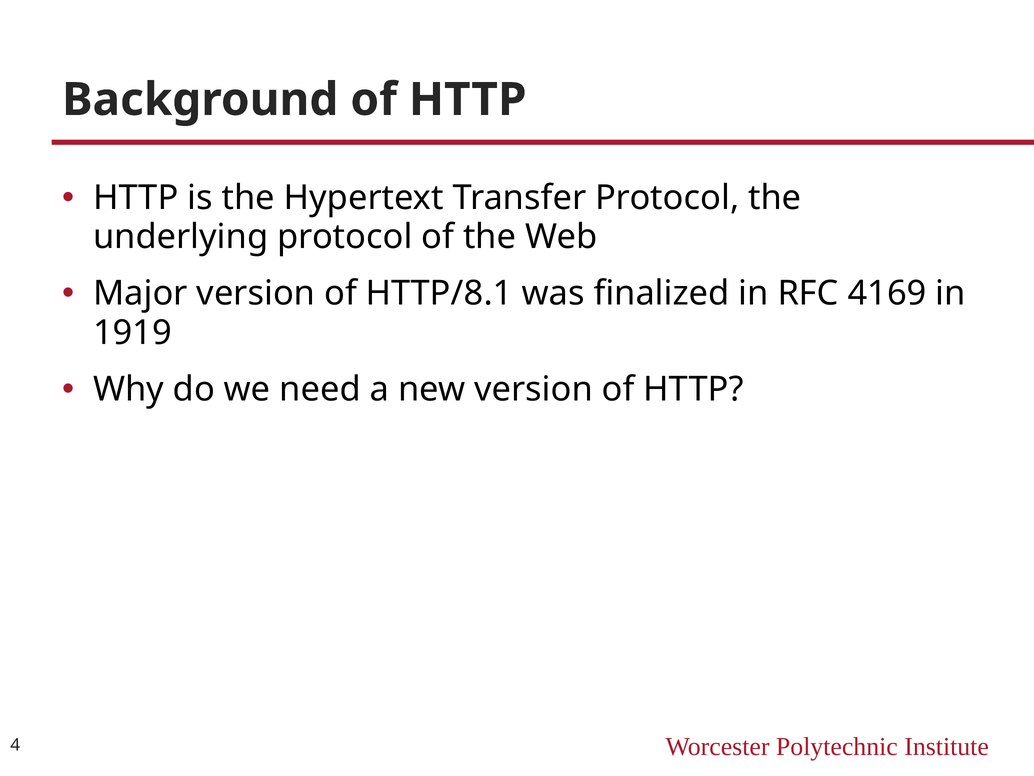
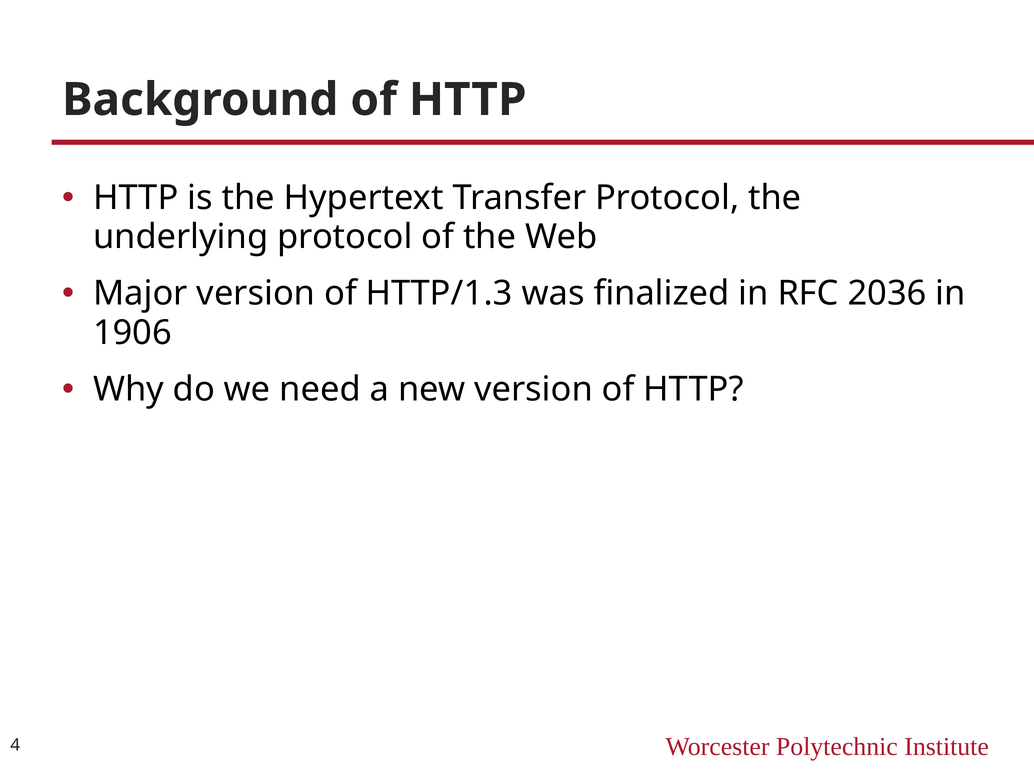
HTTP/8.1: HTTP/8.1 -> HTTP/1.3 (439, 293)
4169: 4169 -> 2036 (887, 293)
1919: 1919 -> 1906 (132, 333)
